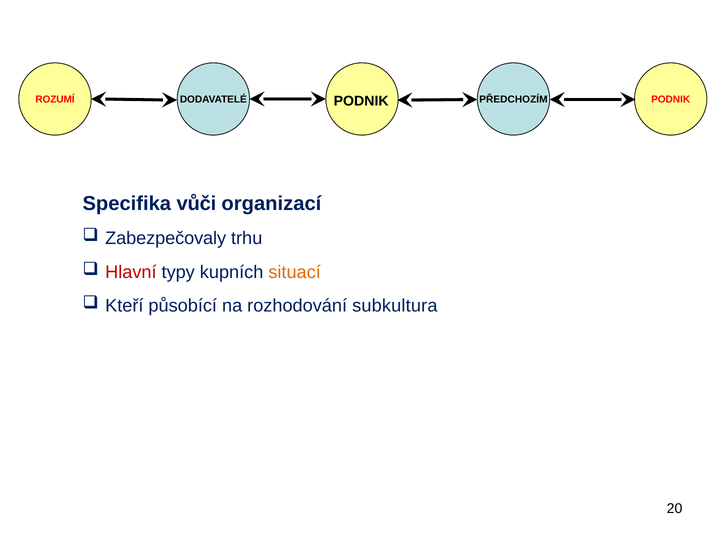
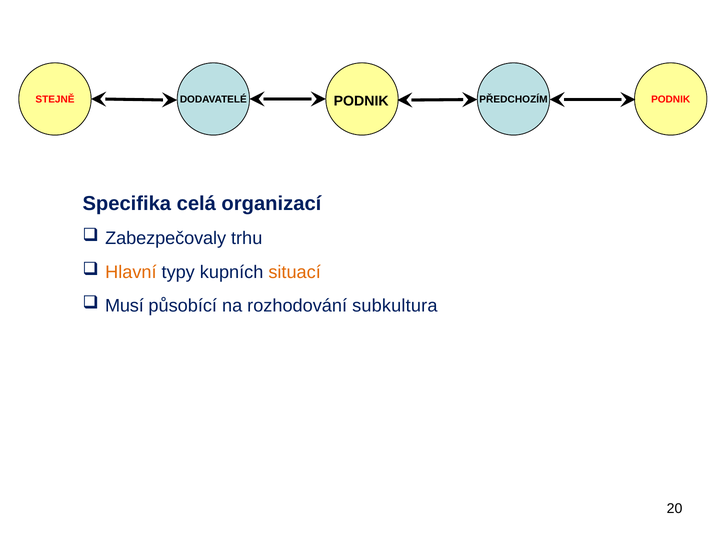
ROZUMÍ: ROZUMÍ -> STEJNĚ (55, 100)
vůči: vůči -> celá (196, 204)
Hlavní colour: red -> orange (131, 272)
Kteří: Kteří -> Musí (124, 306)
